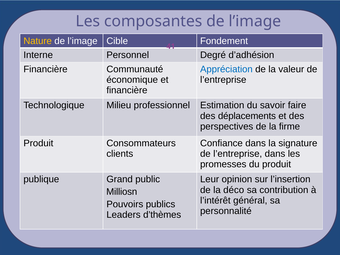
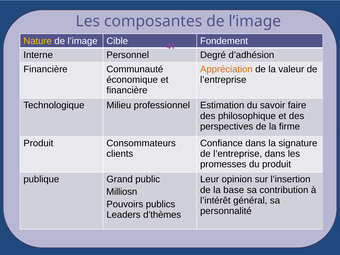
Appréciation colour: blue -> orange (226, 69)
déplacements: déplacements -> philosophique (247, 116)
déco: déco -> base (234, 190)
